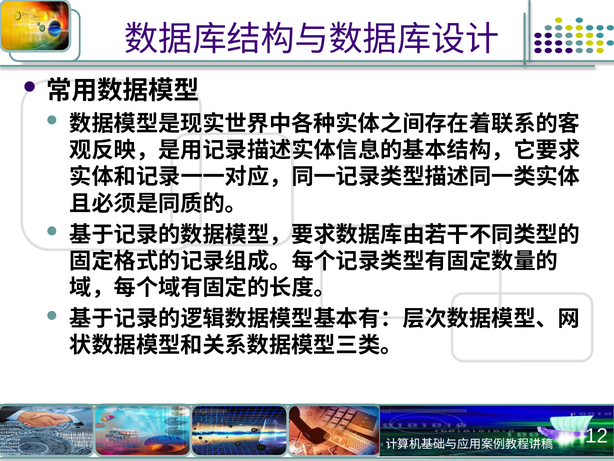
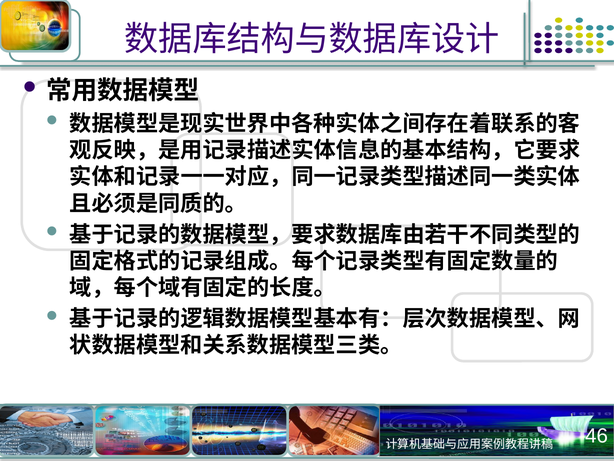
12: 12 -> 46 (597, 436)
